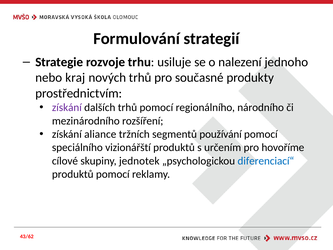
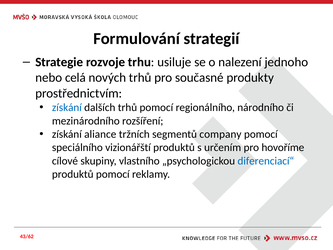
kraj: kraj -> celá (75, 78)
získání colour: purple -> blue (67, 107)
používání: používání -> company (220, 134)
jednotek: jednotek -> vlastního (139, 161)
